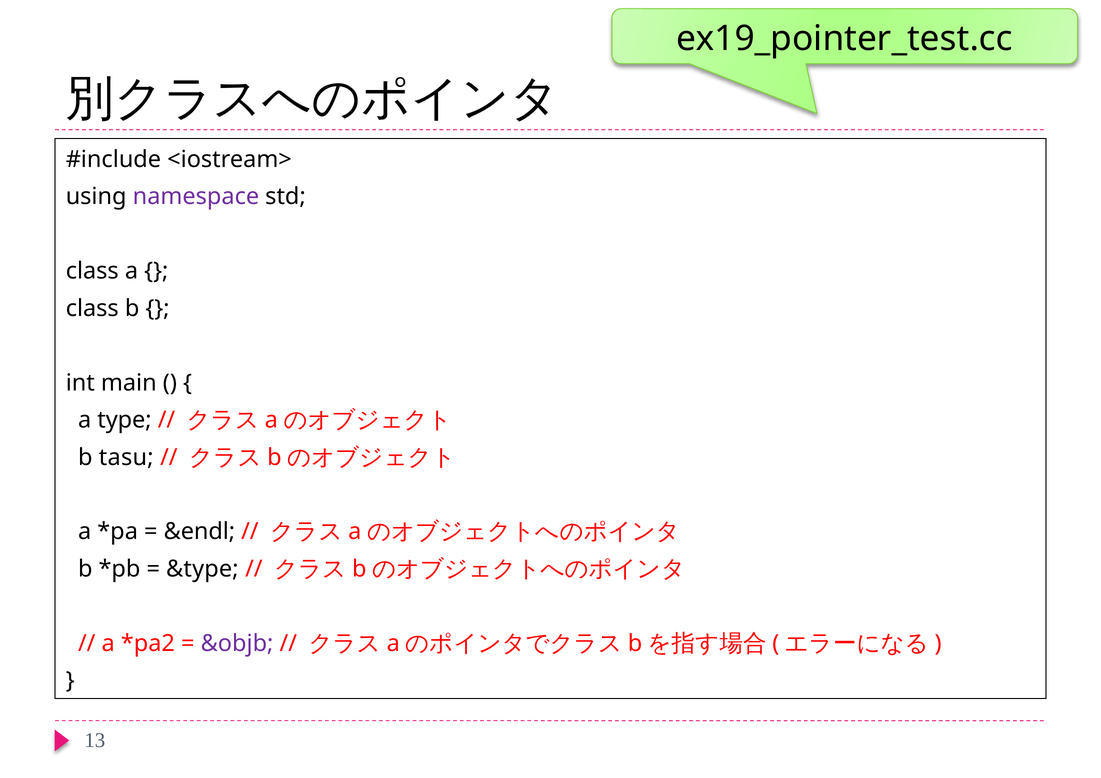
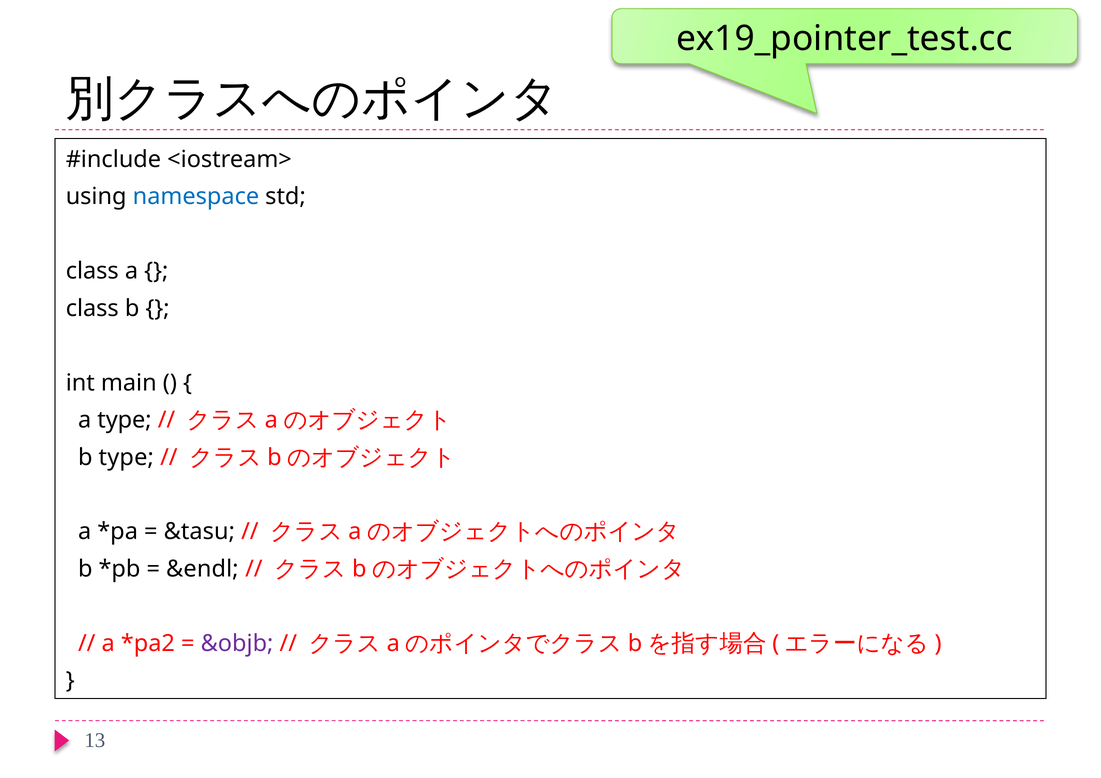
namespace colour: purple -> blue (196, 197)
b tasu: tasu -> type (126, 458)
&endl: &endl -> &tasu (199, 532)
&type: &type -> &endl (202, 569)
